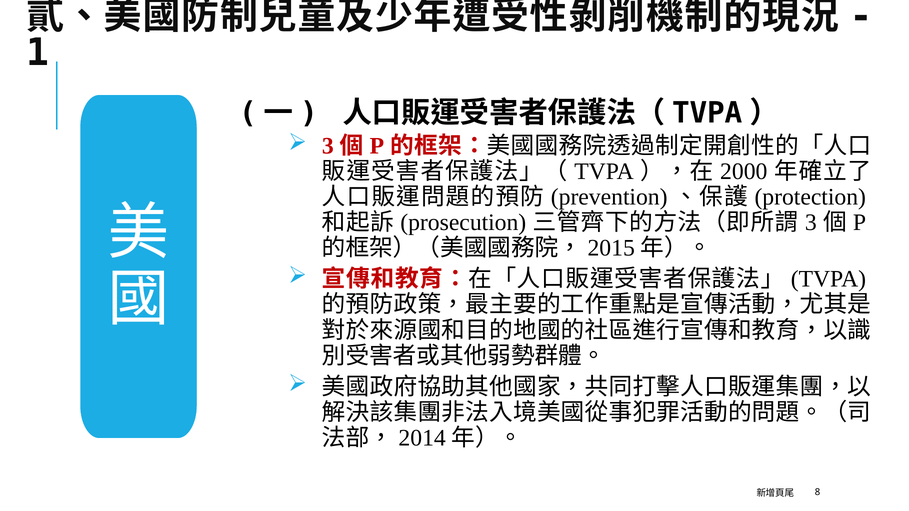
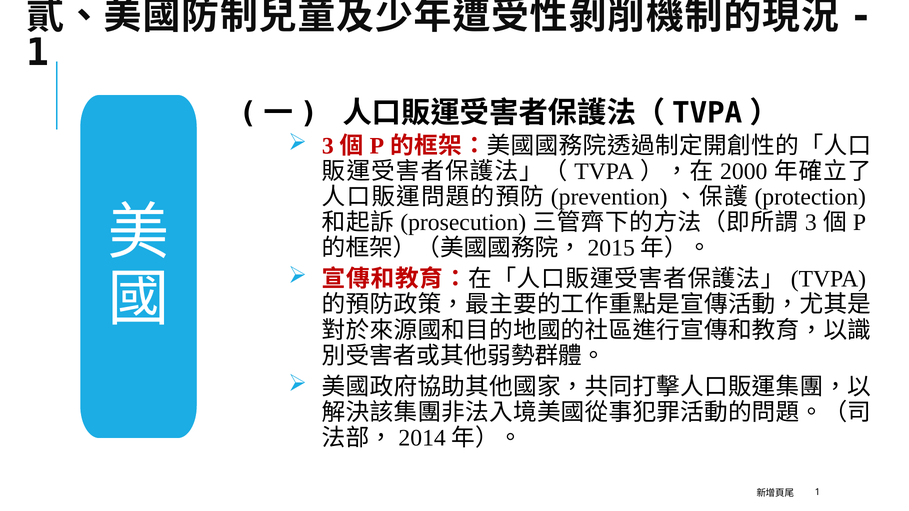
8: 8 -> 1 (818, 493)
